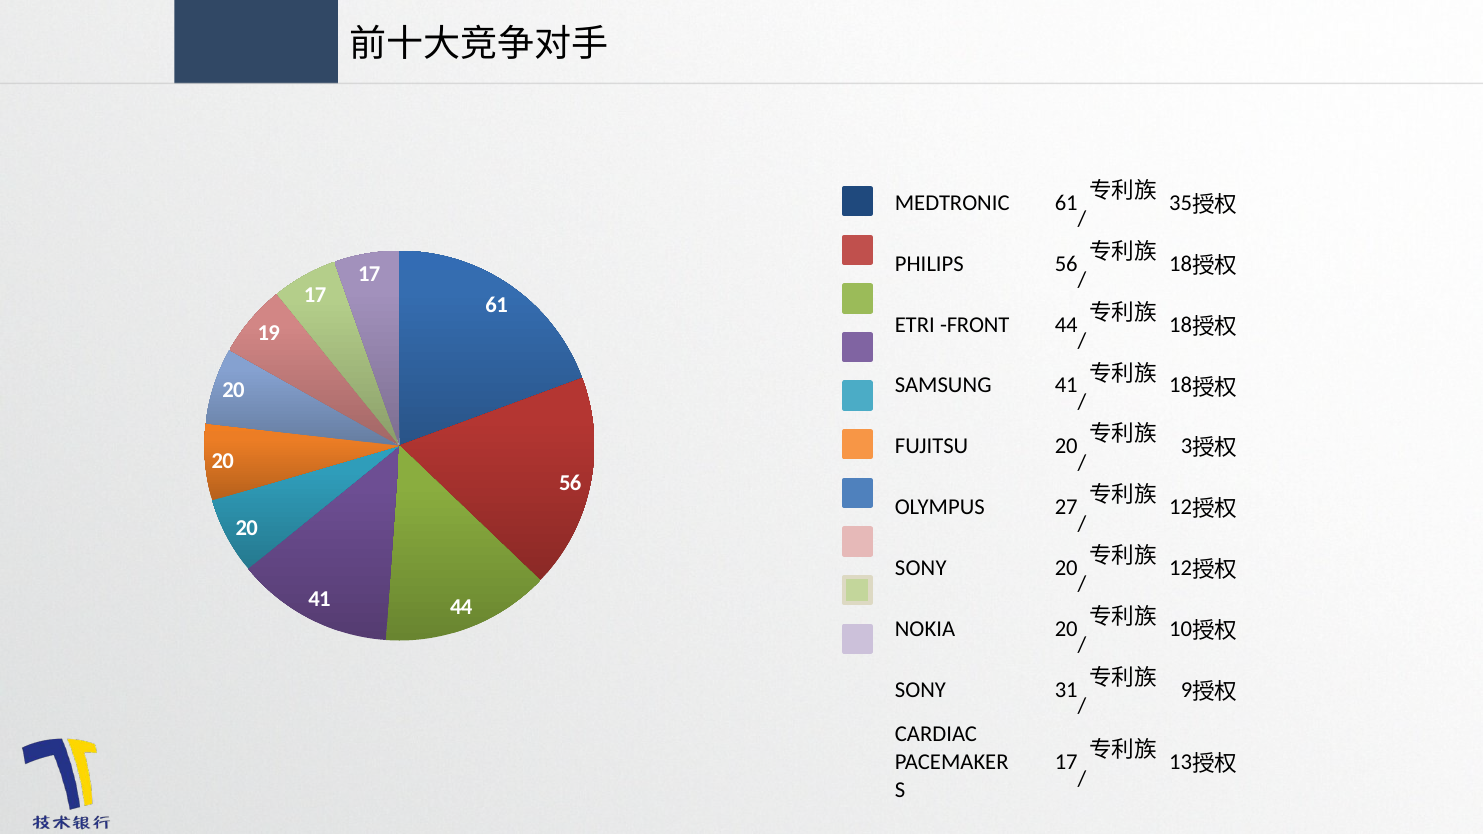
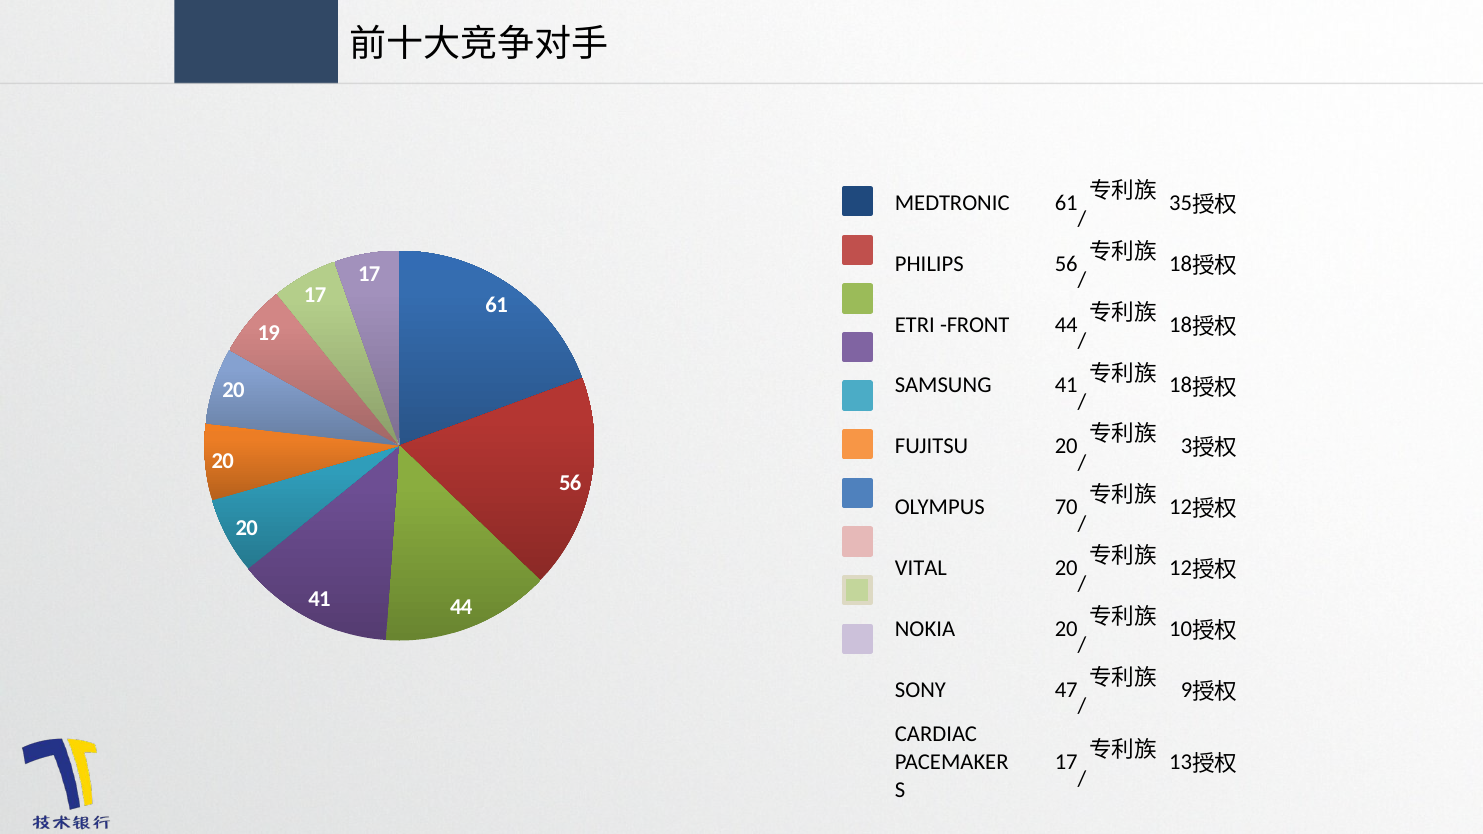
27: 27 -> 70 (1066, 507)
SONY: SONY -> VITAL (921, 568)
31: 31 -> 47 (1066, 690)
